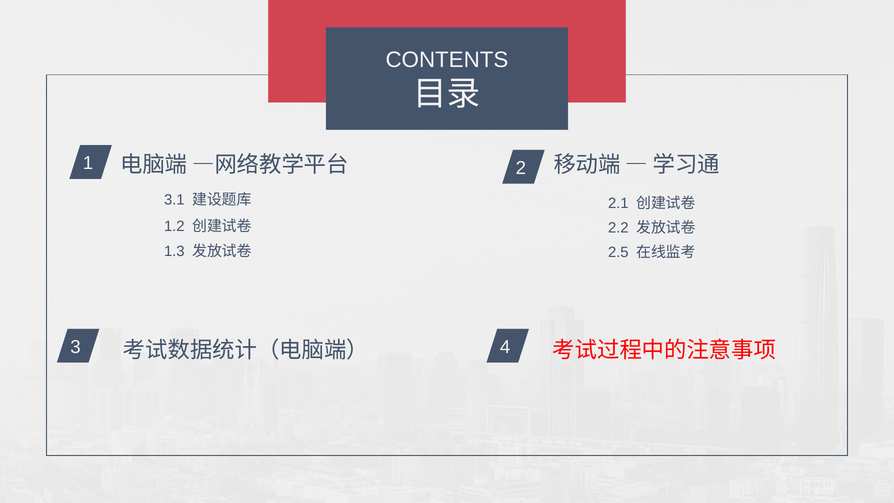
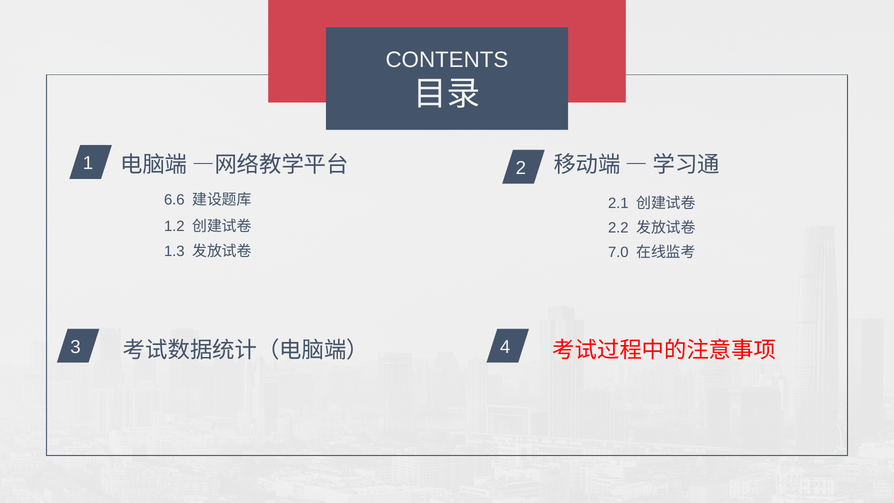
3.1: 3.1 -> 6.6 (174, 200)
2.5: 2.5 -> 7.0 (618, 252)
